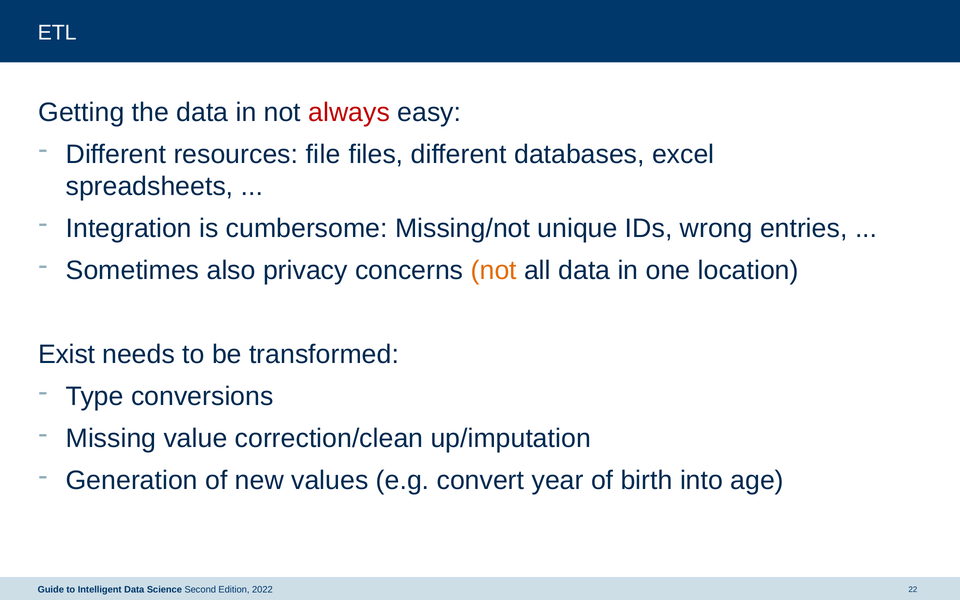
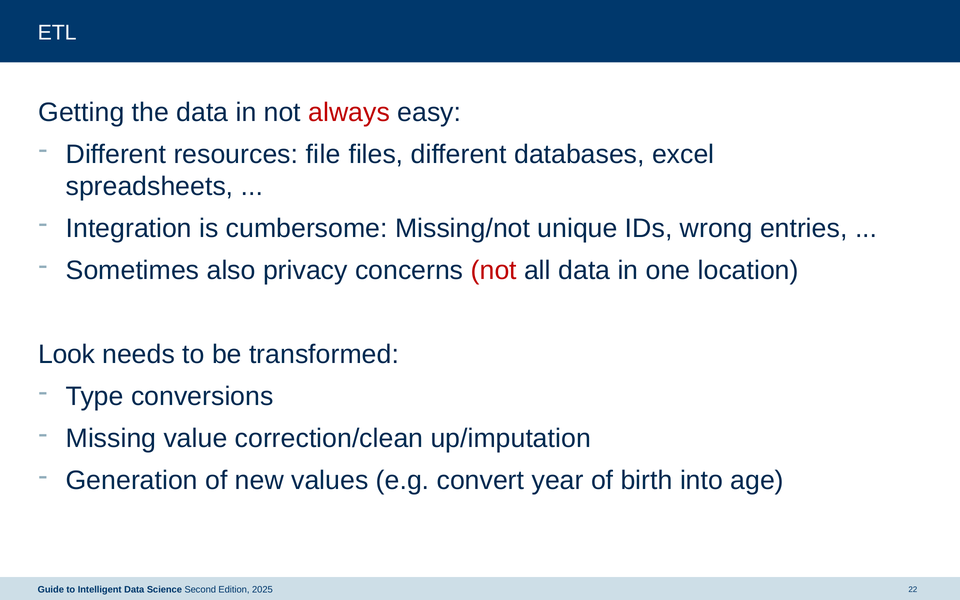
not colour: orange -> red (494, 270)
Exist: Exist -> Look (67, 355)
2022: 2022 -> 2025 (262, 590)
